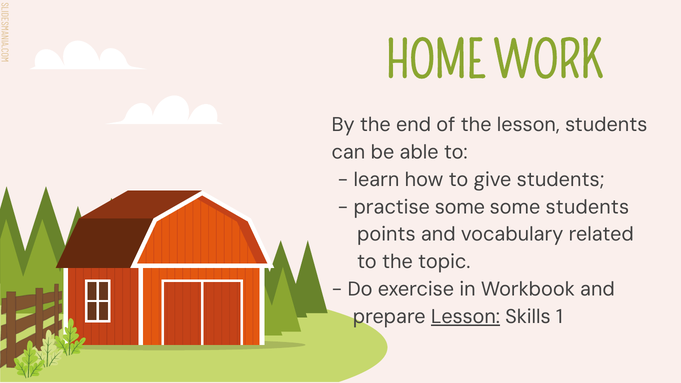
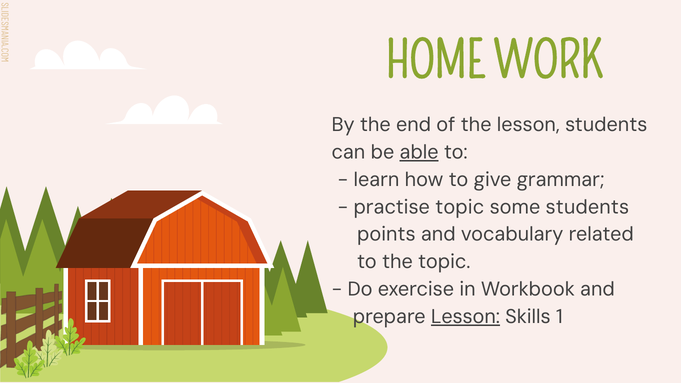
able underline: none -> present (419, 152)
give students: students -> grammar (561, 180)
practise some: some -> topic (460, 207)
